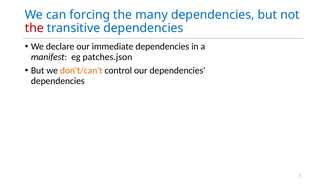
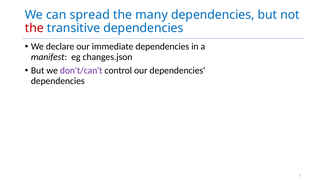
forcing: forcing -> spread (90, 15)
patches.json: patches.json -> changes.json (107, 57)
don't/can't colour: orange -> purple (81, 70)
